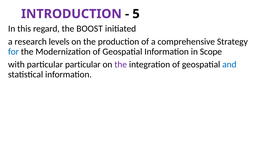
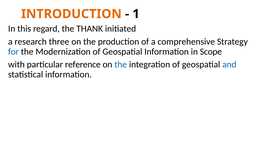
INTRODUCTION colour: purple -> orange (71, 14)
5: 5 -> 1 (136, 14)
BOOST: BOOST -> THANK (90, 29)
levels: levels -> three (59, 42)
particular particular: particular -> reference (83, 64)
the colour: purple -> blue (121, 64)
